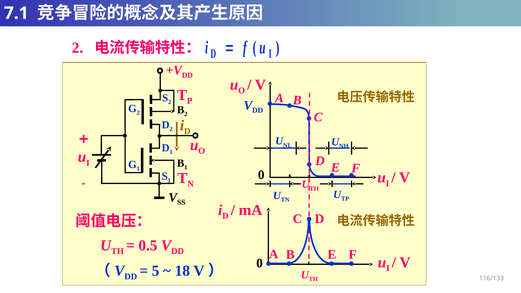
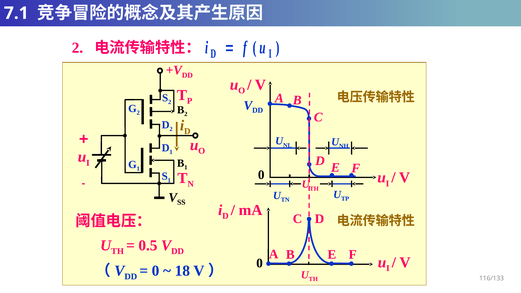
5: 5 -> 0 (156, 271)
